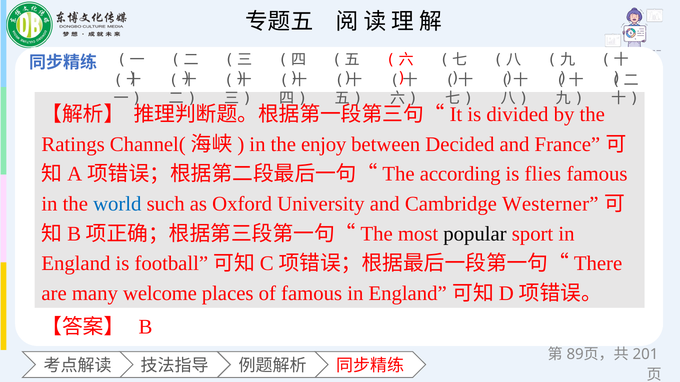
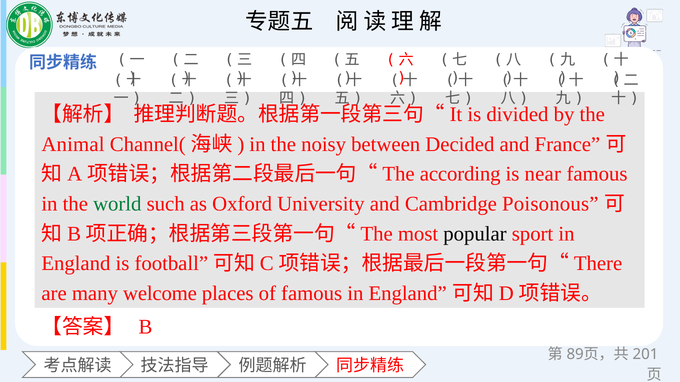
Ratings: Ratings -> Animal (73, 144)
enjoy: enjoy -> noisy (324, 144)
flies: flies -> near (543, 174)
world colour: blue -> green (117, 204)
Westerner: Westerner -> Poisonous (550, 204)
